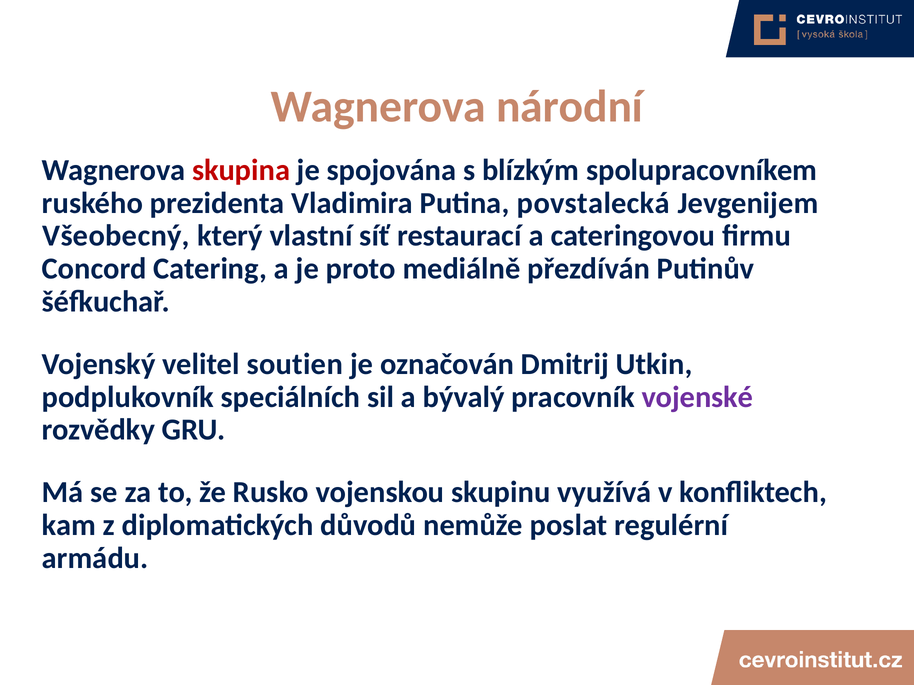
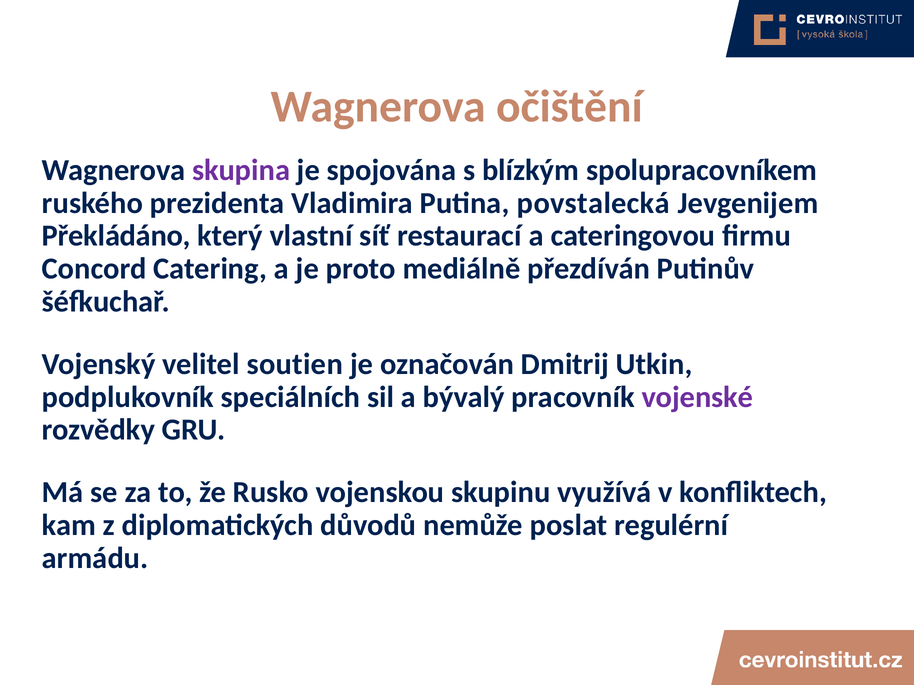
národní: národní -> očištění (570, 107)
skupina colour: red -> purple (241, 170)
Všeobecný: Všeobecný -> Překládáno (116, 236)
